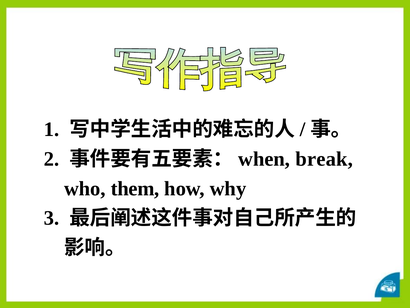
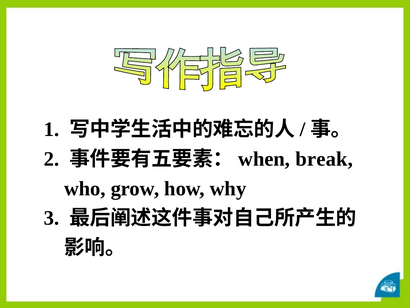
them: them -> grow (135, 188)
